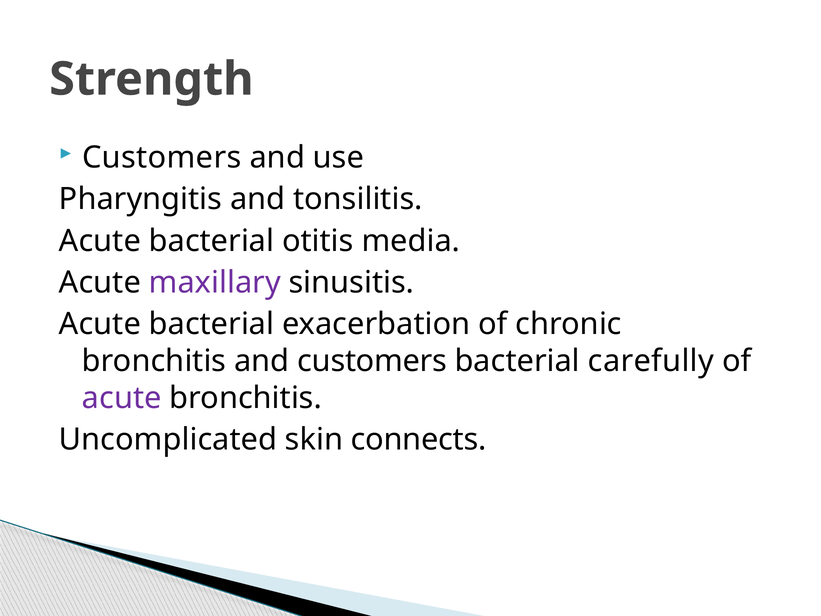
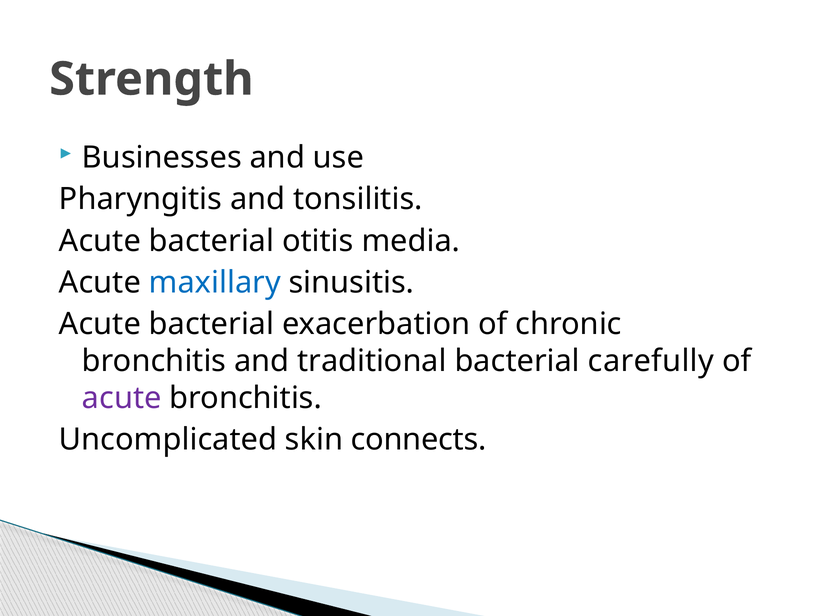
Customers: Customers -> Businesses (162, 158)
maxillary colour: purple -> blue (215, 282)
and customers: customers -> traditional (372, 361)
